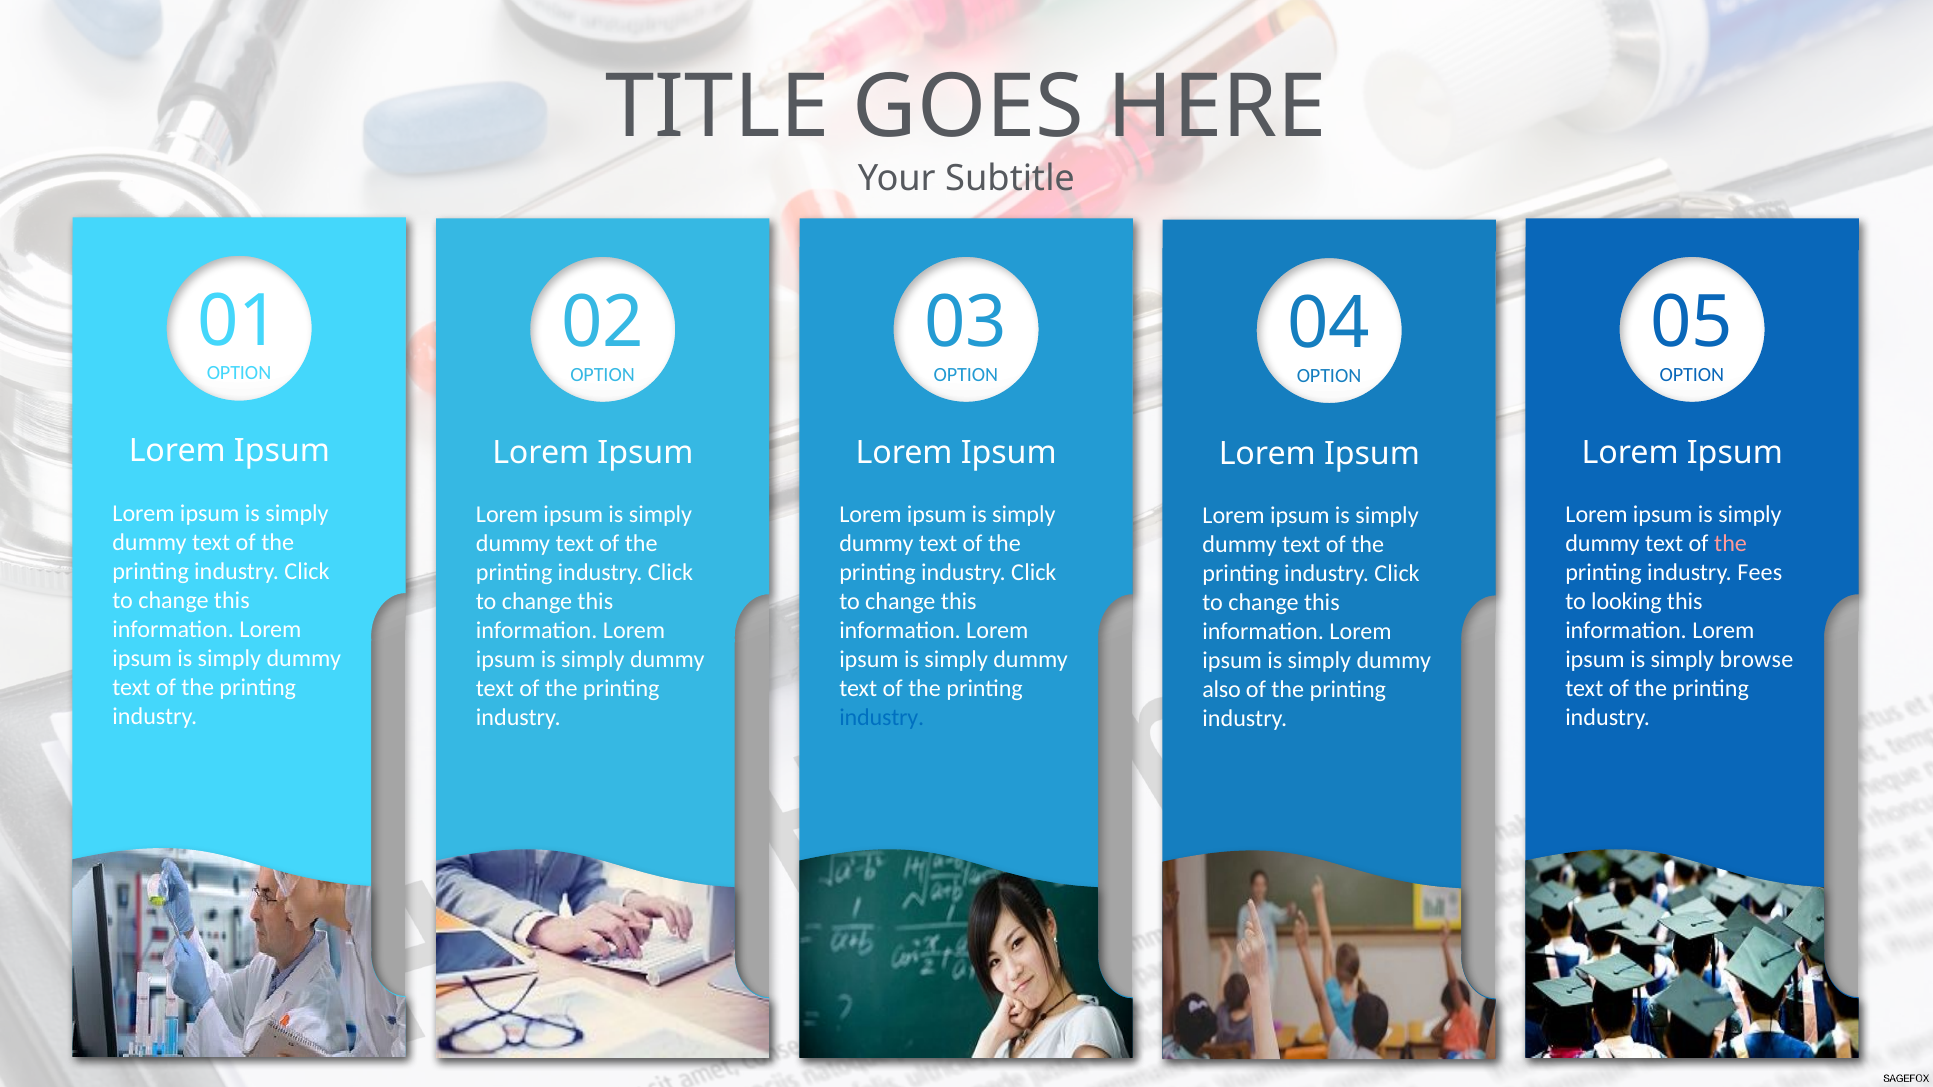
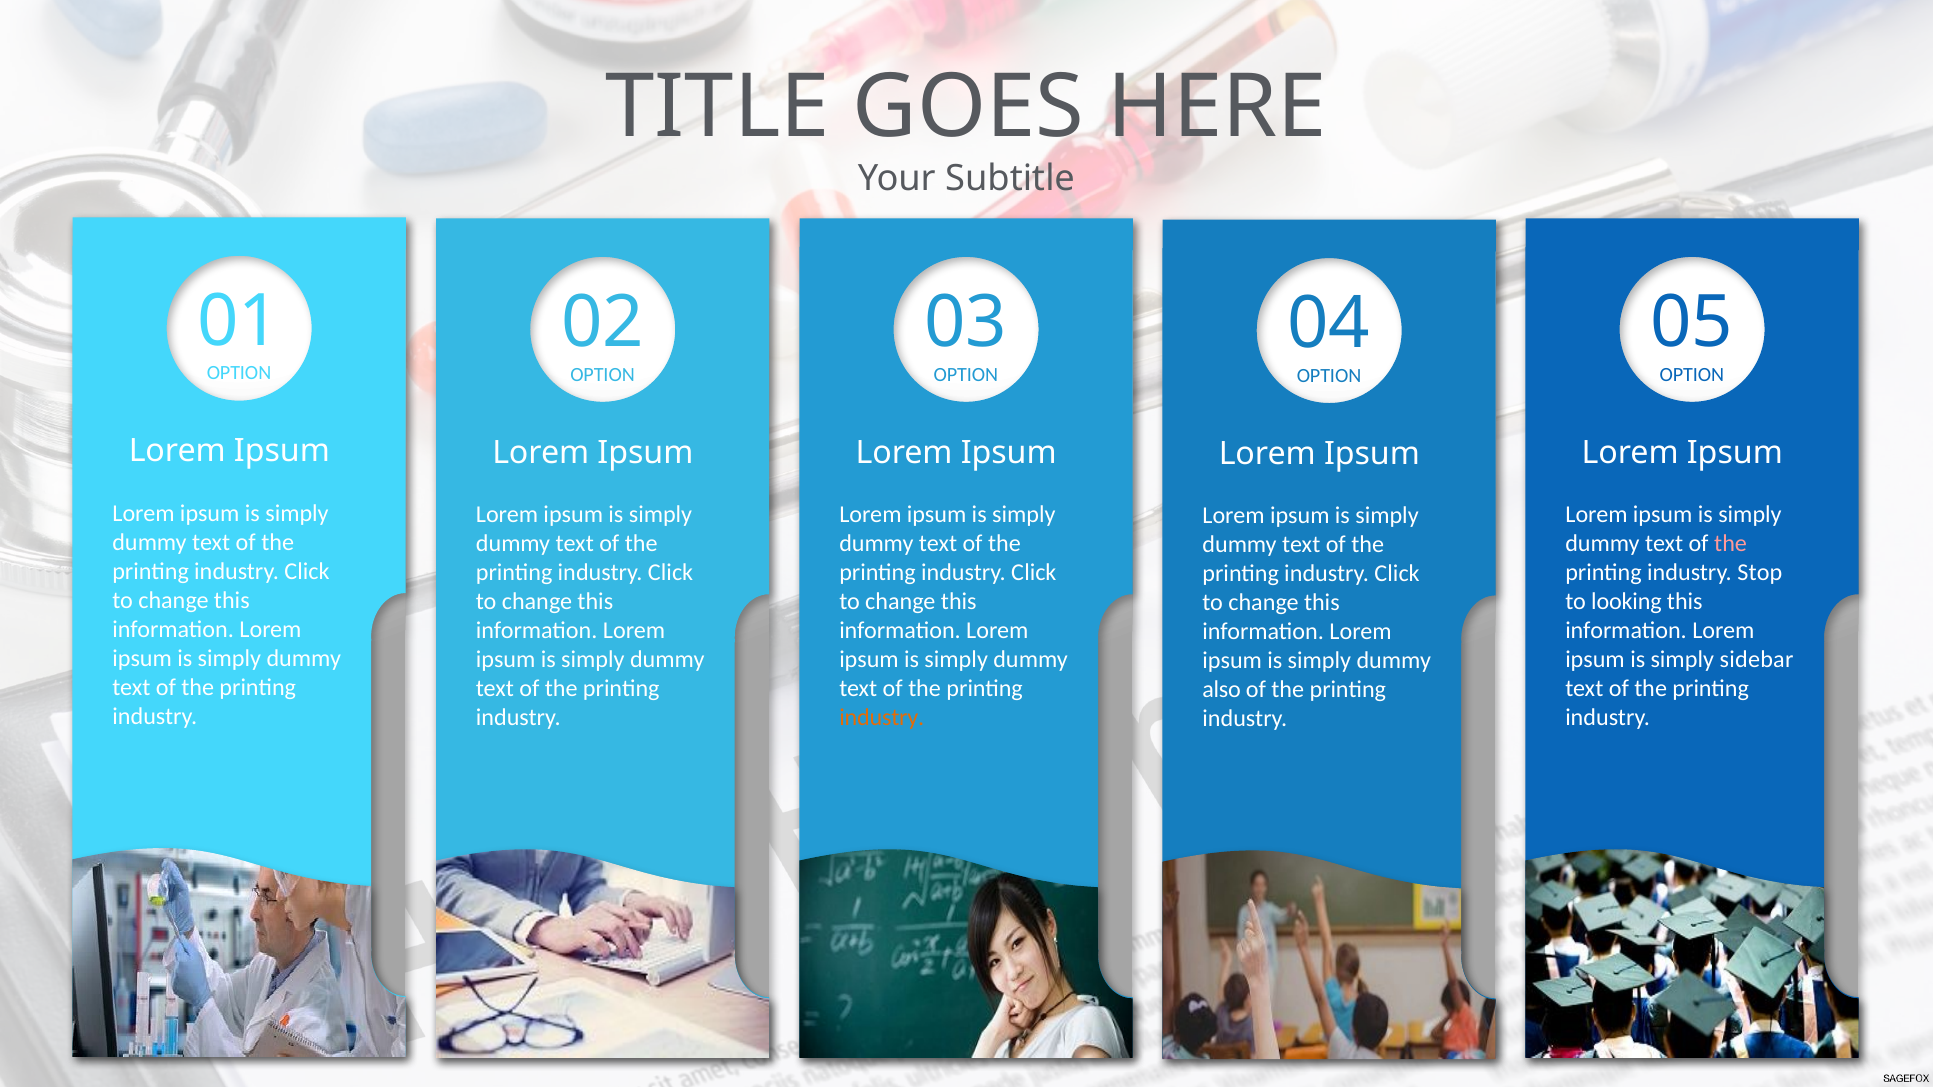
Fees: Fees -> Stop (1760, 573)
browse: browse -> sidebar (1757, 660)
industry colour: blue -> orange (882, 718)
